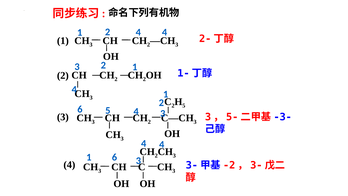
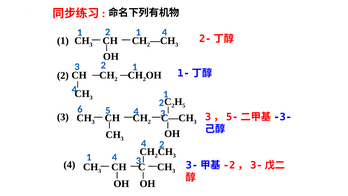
1 2 4: 4 -> 1 (138, 32)
4 4: 4 -> 2 (162, 144)
1 6: 6 -> 4 (114, 157)
